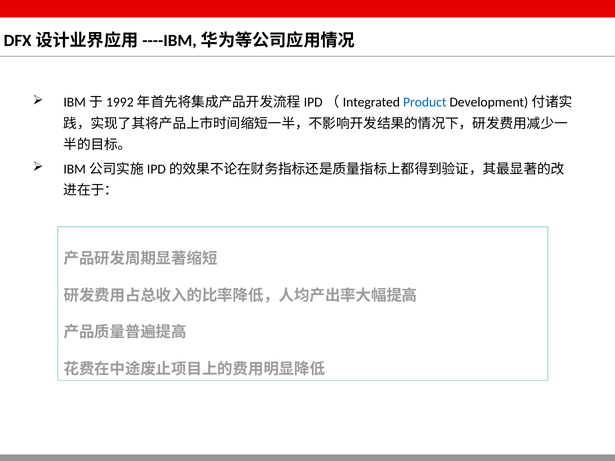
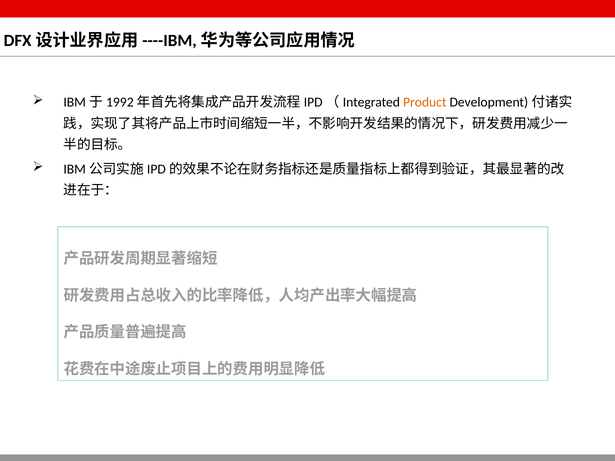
Product colour: blue -> orange (425, 102)
